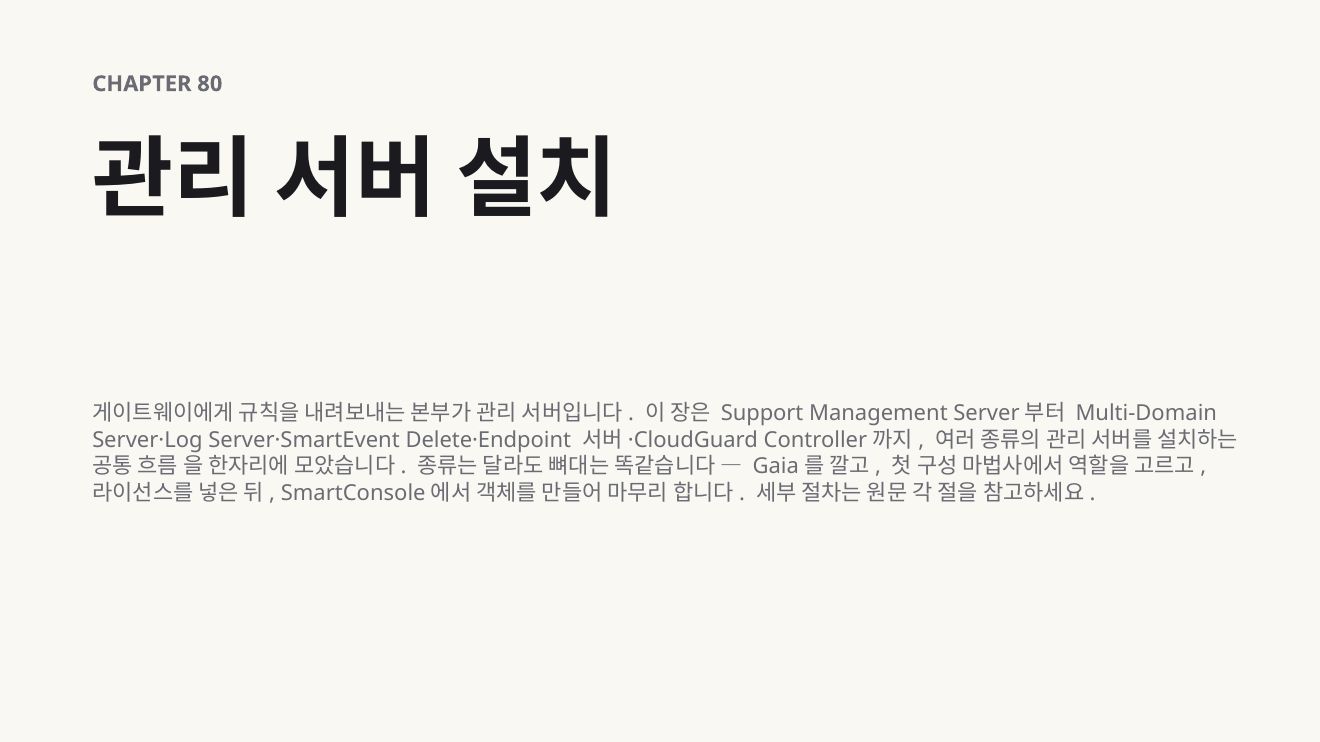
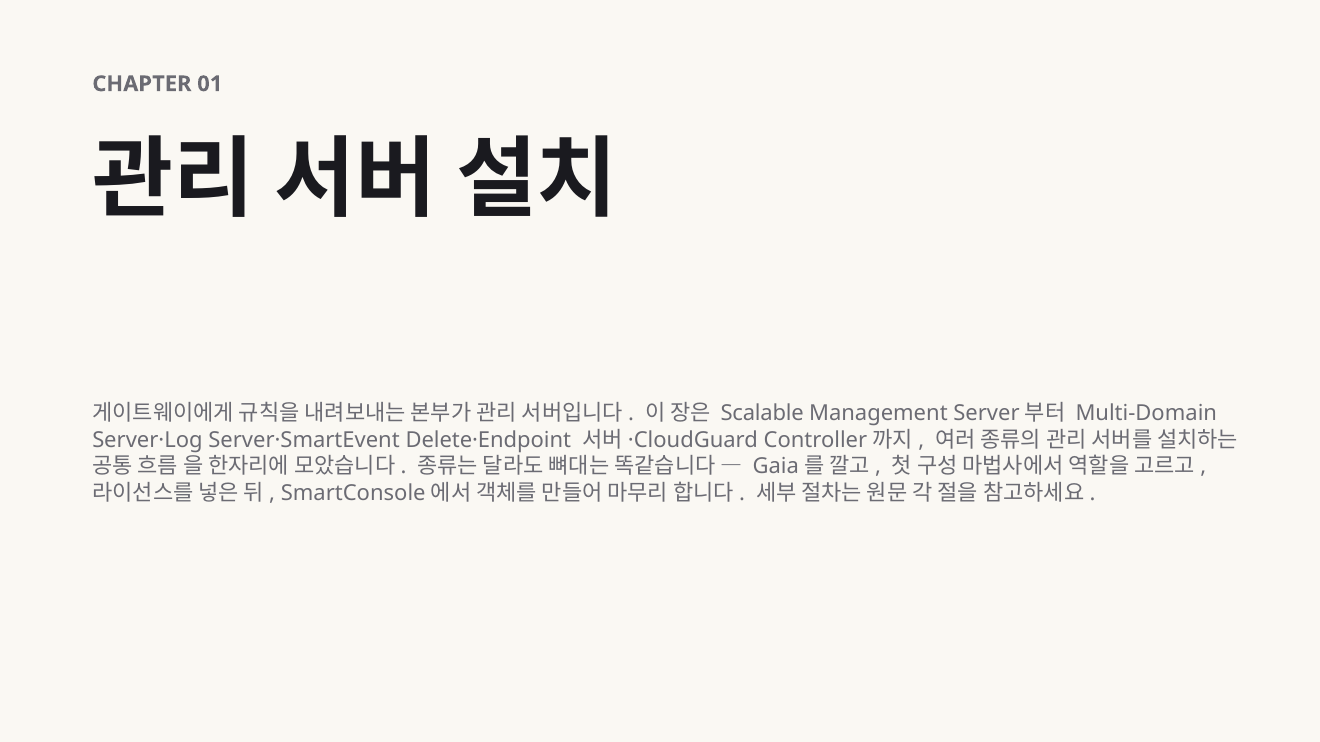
80: 80 -> 01 (210, 84)
Support: Support -> Scalable (762, 414)
